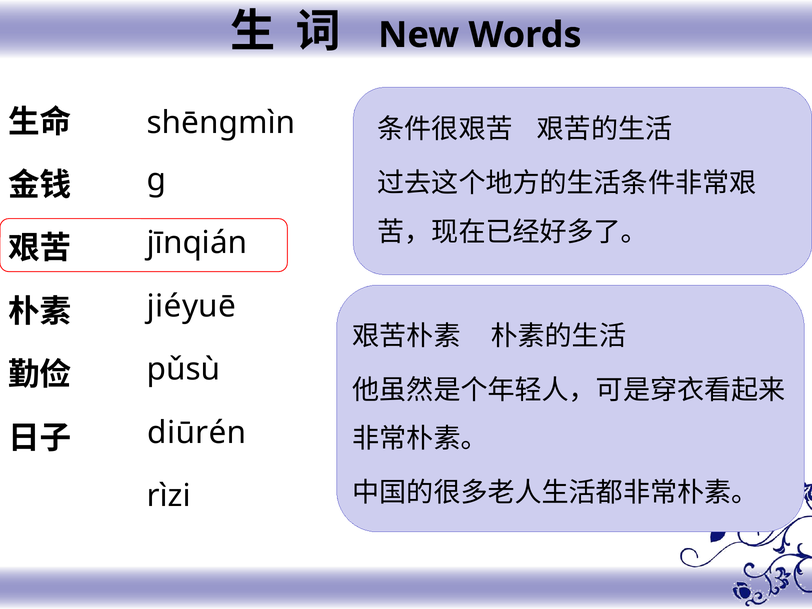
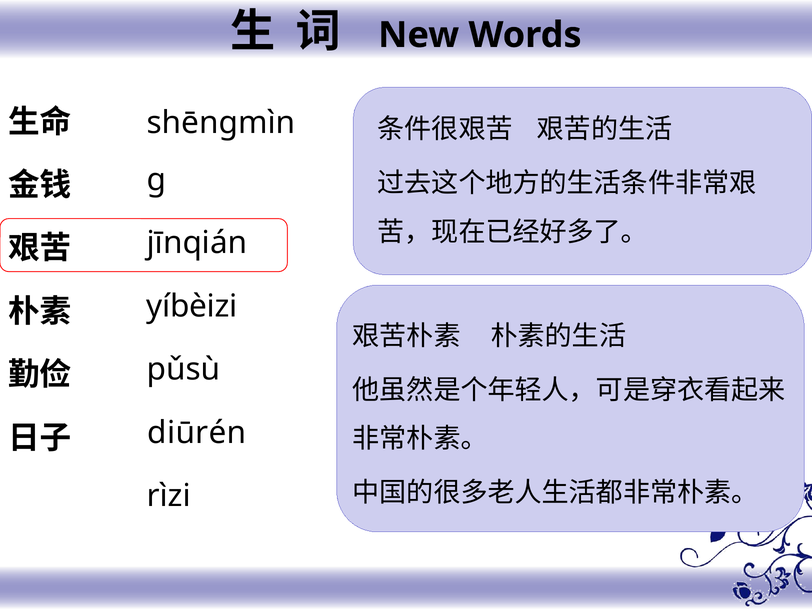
jiéyuē: jiéyuē -> yíbèizi (192, 306)
